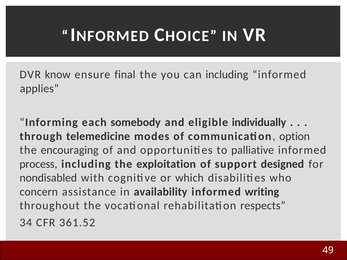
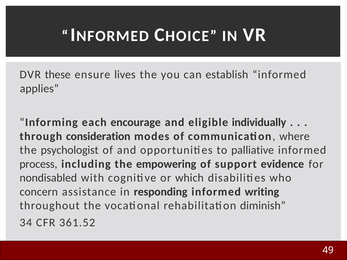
know: know -> these (58, 75)
final: final -> lives (125, 75)
can including: including -> establish (227, 75)
somebody: somebody -> encourage (136, 123)
telemedicine: telemedicine -> consideration (98, 136)
option: option -> where (294, 136)
encouraging: encouraging -> psychologist (70, 150)
exploitation: exploitation -> empowering (166, 164)
designed: designed -> evidence (282, 164)
availability: availability -> responding (161, 192)
respects: respects -> diminish (263, 206)
